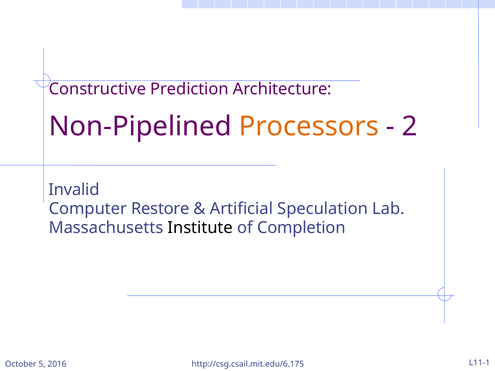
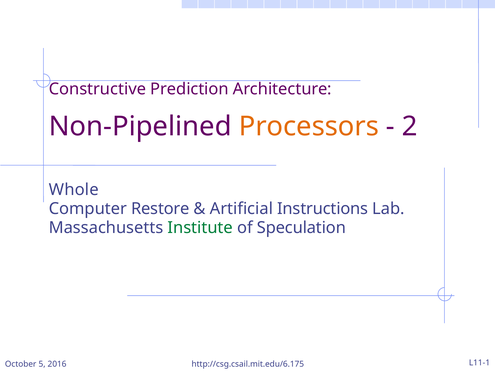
Invalid: Invalid -> Whole (74, 190)
Speculation: Speculation -> Instructions (323, 209)
Institute colour: black -> green (200, 228)
Completion: Completion -> Speculation (301, 228)
